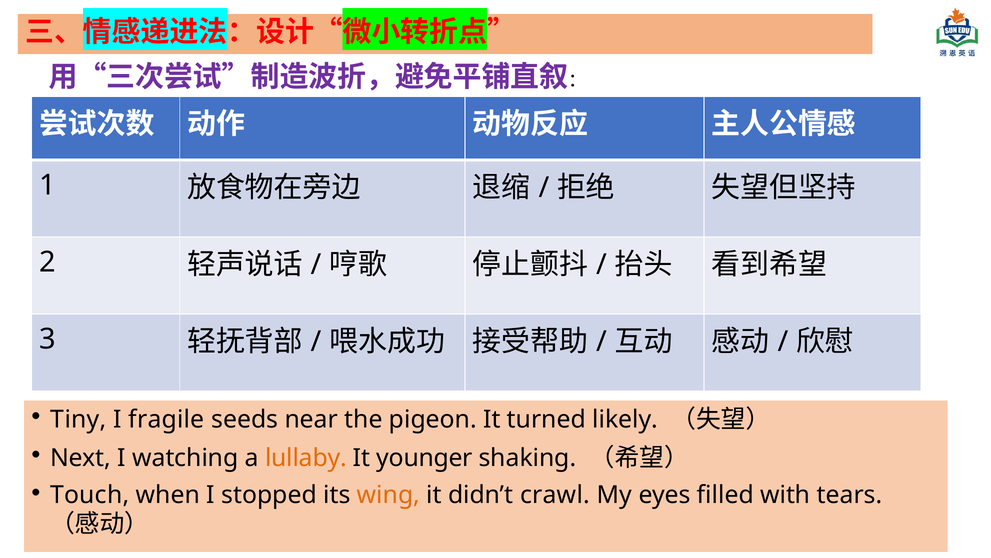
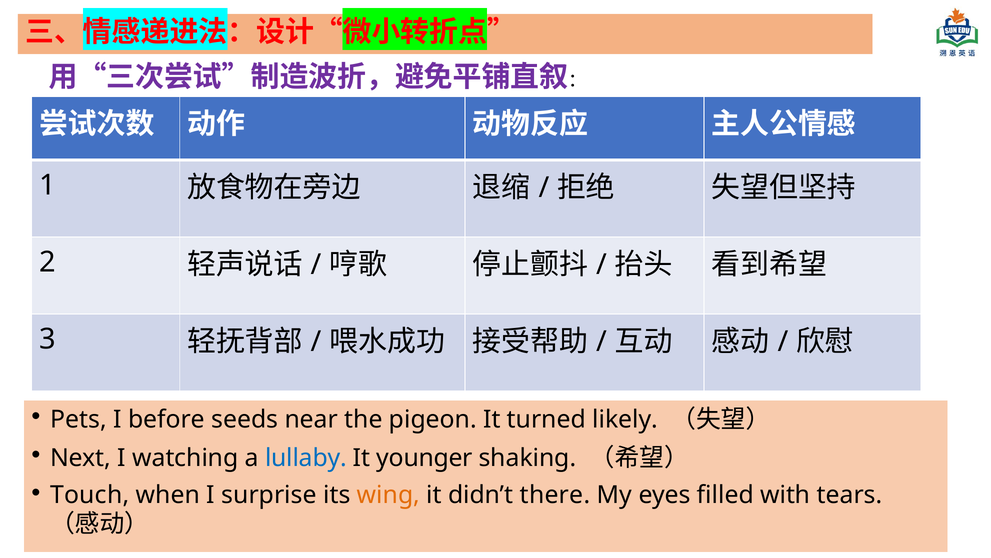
Tiny: Tiny -> Pets (78, 419)
fragile: fragile -> before (167, 419)
lullaby colour: orange -> blue (306, 458)
stopped: stopped -> surprise (269, 495)
crawl: crawl -> there (555, 495)
